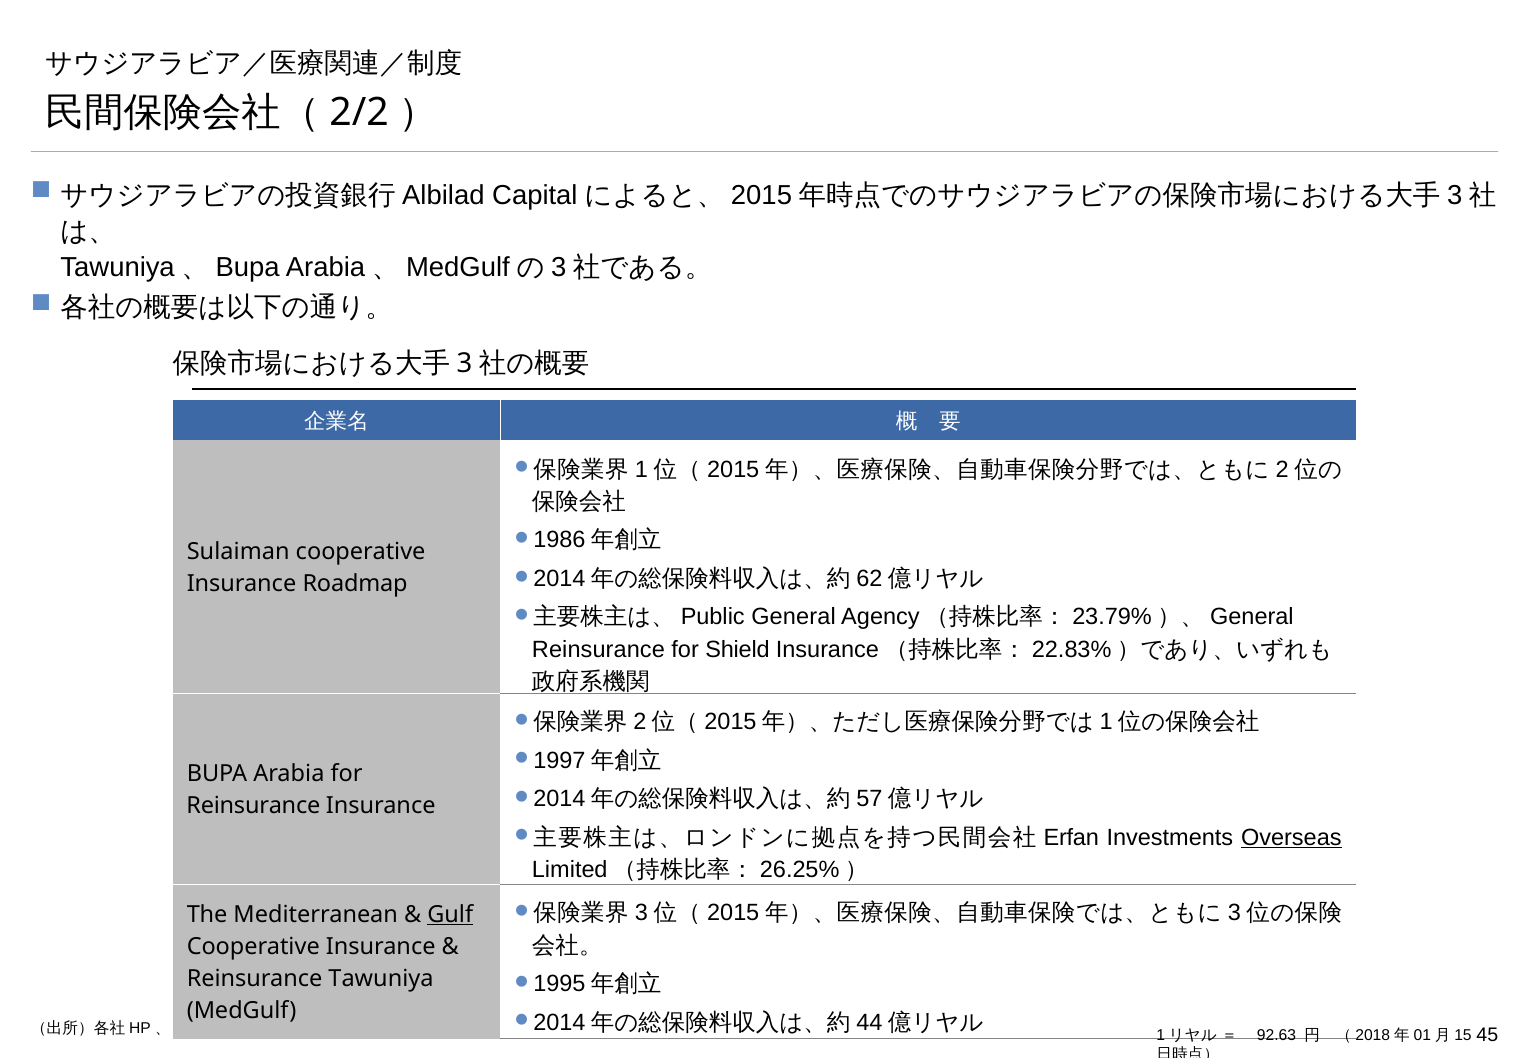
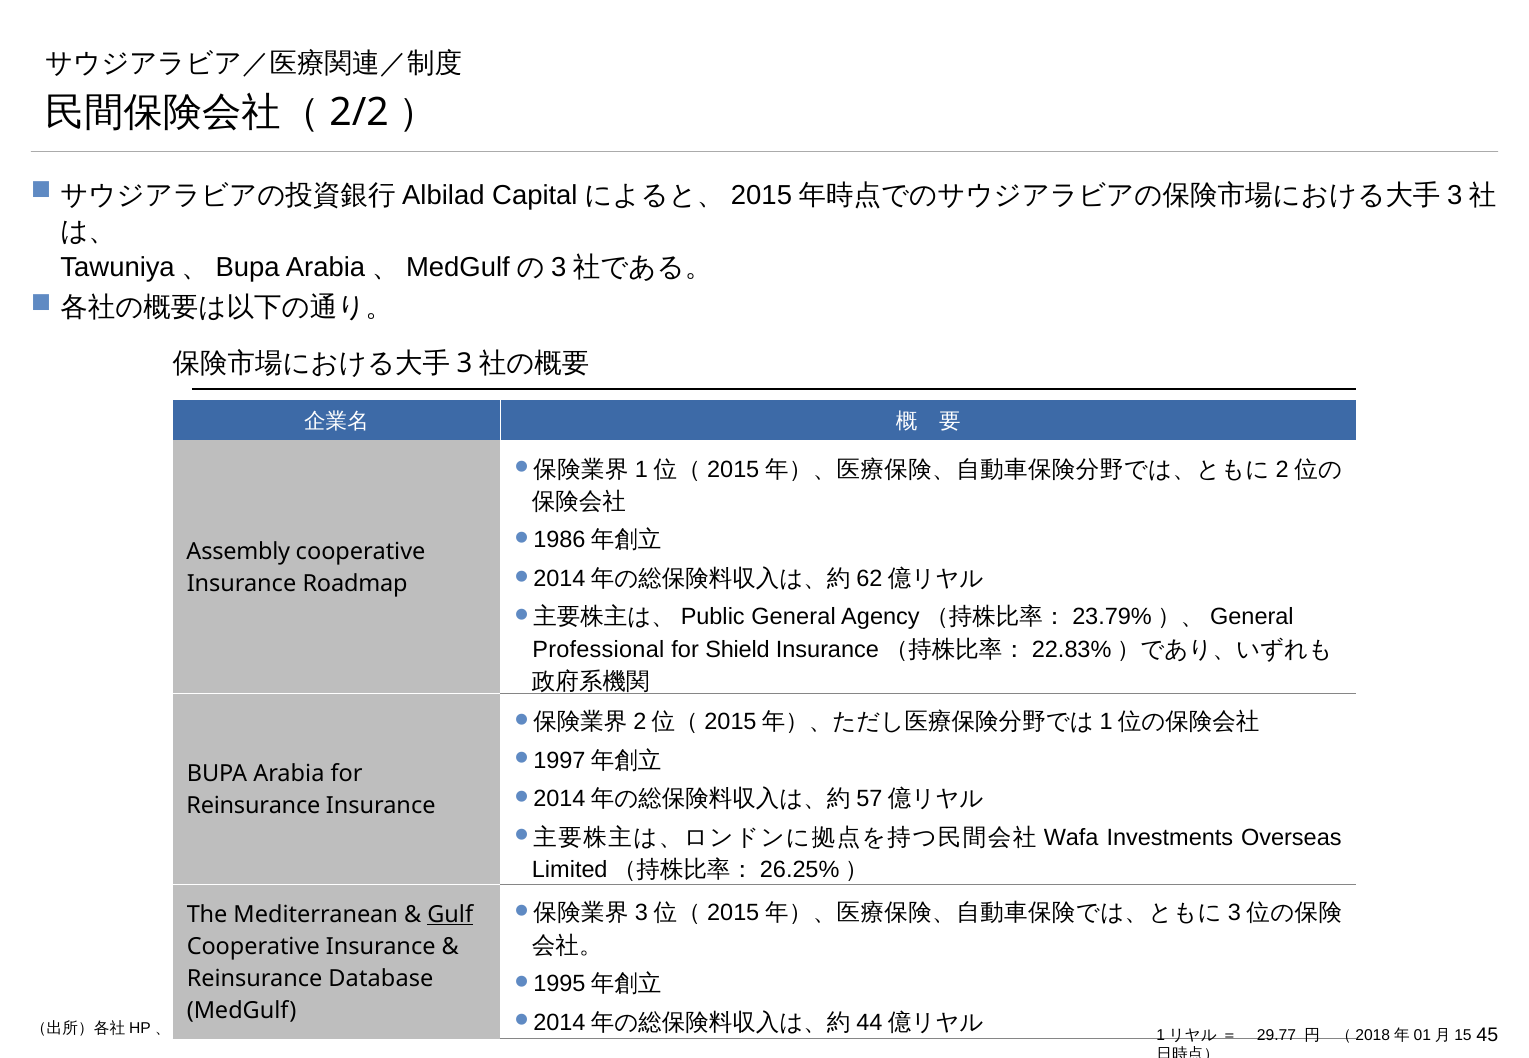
Sulaiman: Sulaiman -> Assembly (238, 553)
Reinsurance: Reinsurance -> Professional (598, 650)
Erfan: Erfan -> Wafa (1071, 838)
Overseas underline: present -> none (1291, 838)
Tawuniya: Tawuniya -> Database (381, 979)
92.63: 92.63 -> 29.77 (1277, 1036)
